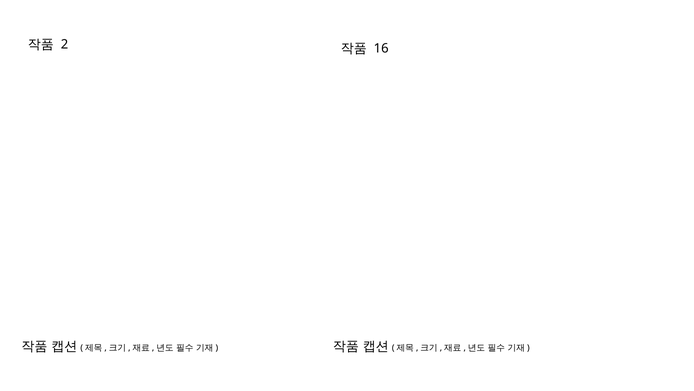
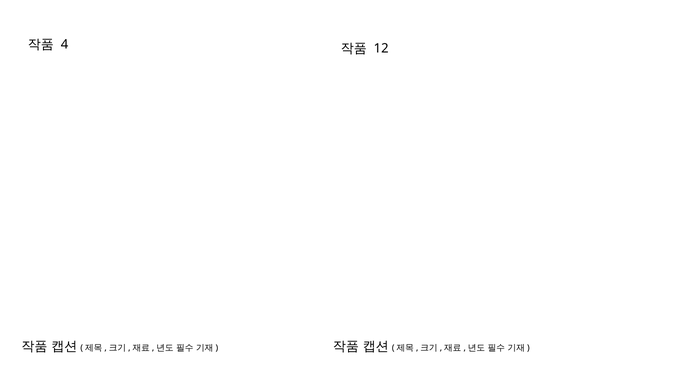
2: 2 -> 4 (65, 45)
16: 16 -> 12 (381, 49)
